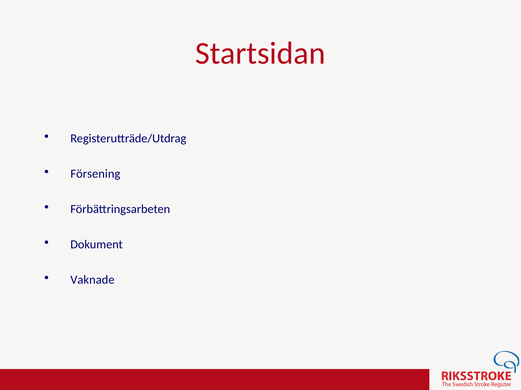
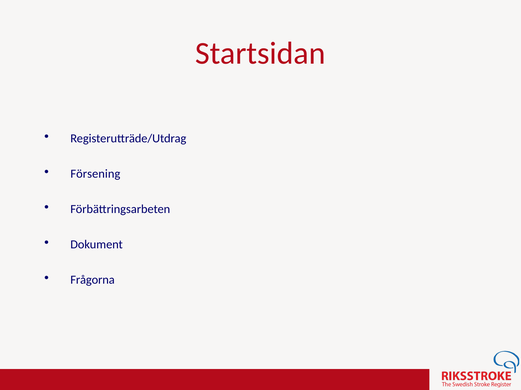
Vaknade: Vaknade -> Frågorna (93, 280)
